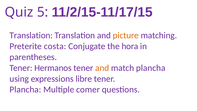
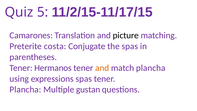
Translation: Translation -> Camarones (31, 35)
picture colour: orange -> black (126, 35)
the hora: hora -> spas (130, 46)
expressions libre: libre -> spas (84, 79)
comer: comer -> gustan (88, 89)
